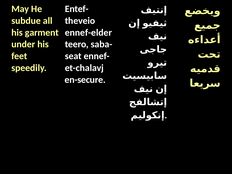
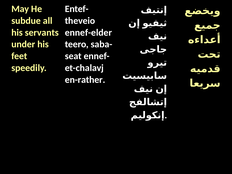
garment: garment -> servants (42, 32)
en-secure: en-secure -> en-rather (85, 80)
